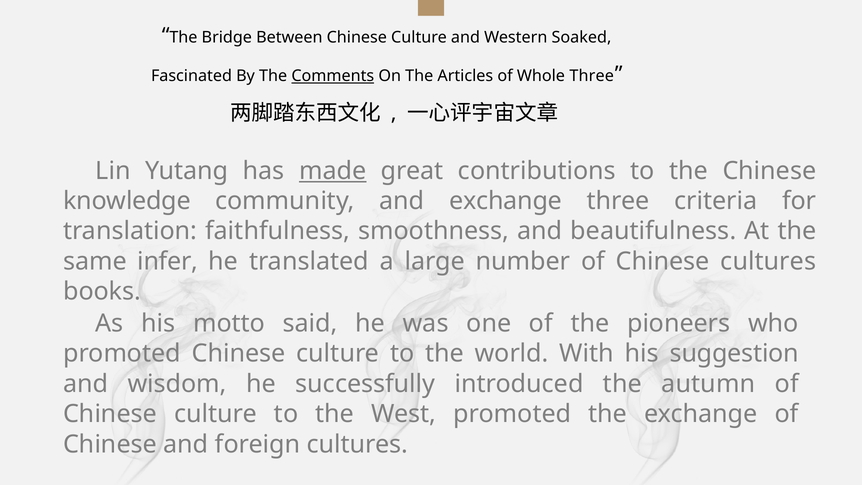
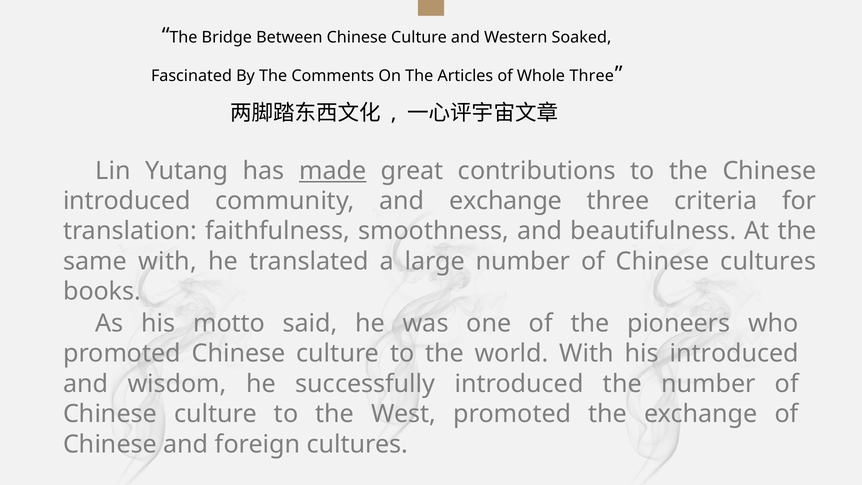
Comments underline: present -> none (333, 76)
knowledge: knowledge -> introduced (127, 201)
same infer: infer -> with (168, 261)
his suggestion: suggestion -> introduced (734, 354)
the autumn: autumn -> number (708, 384)
